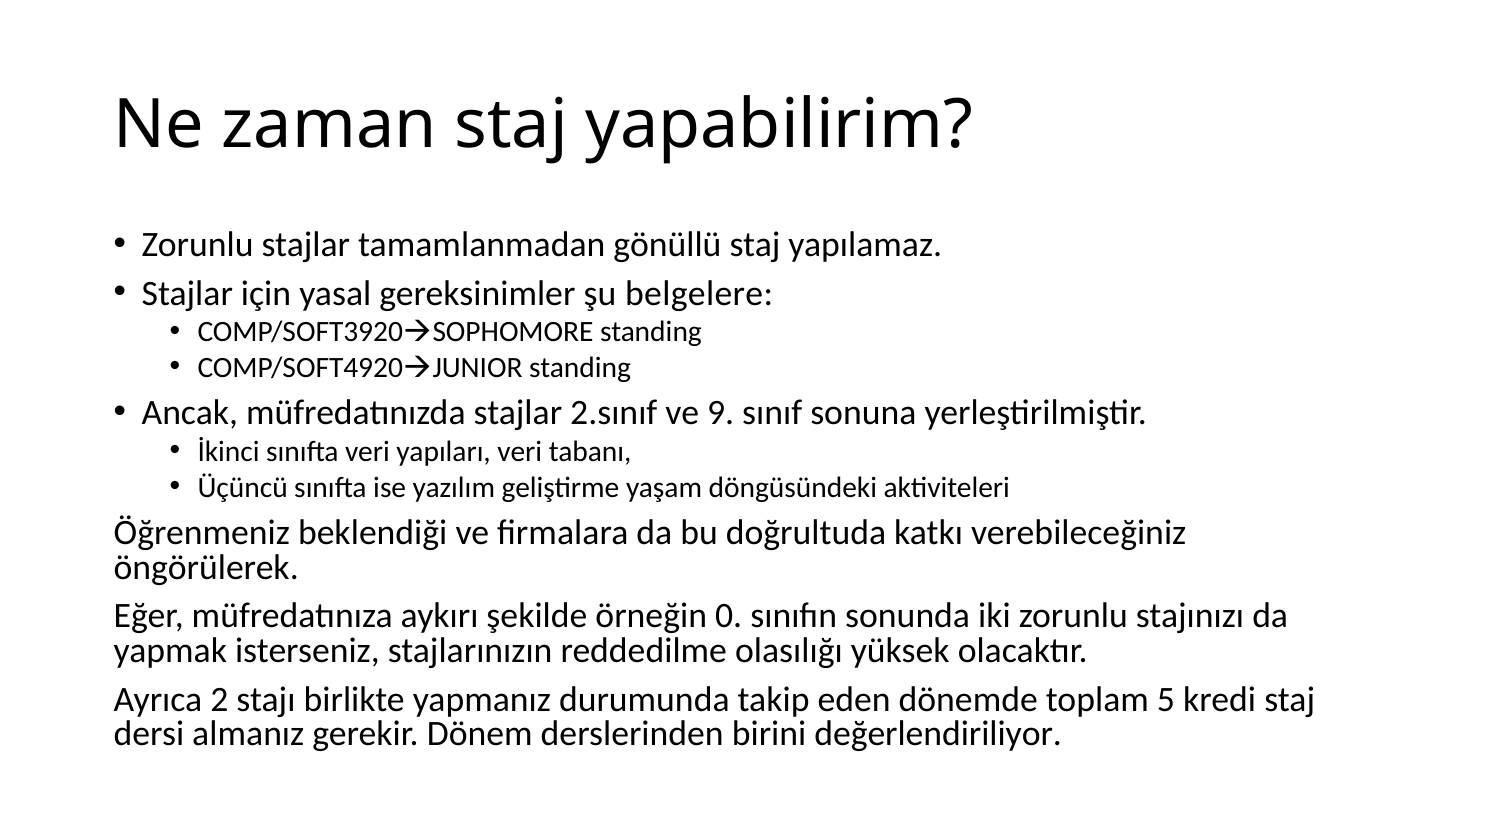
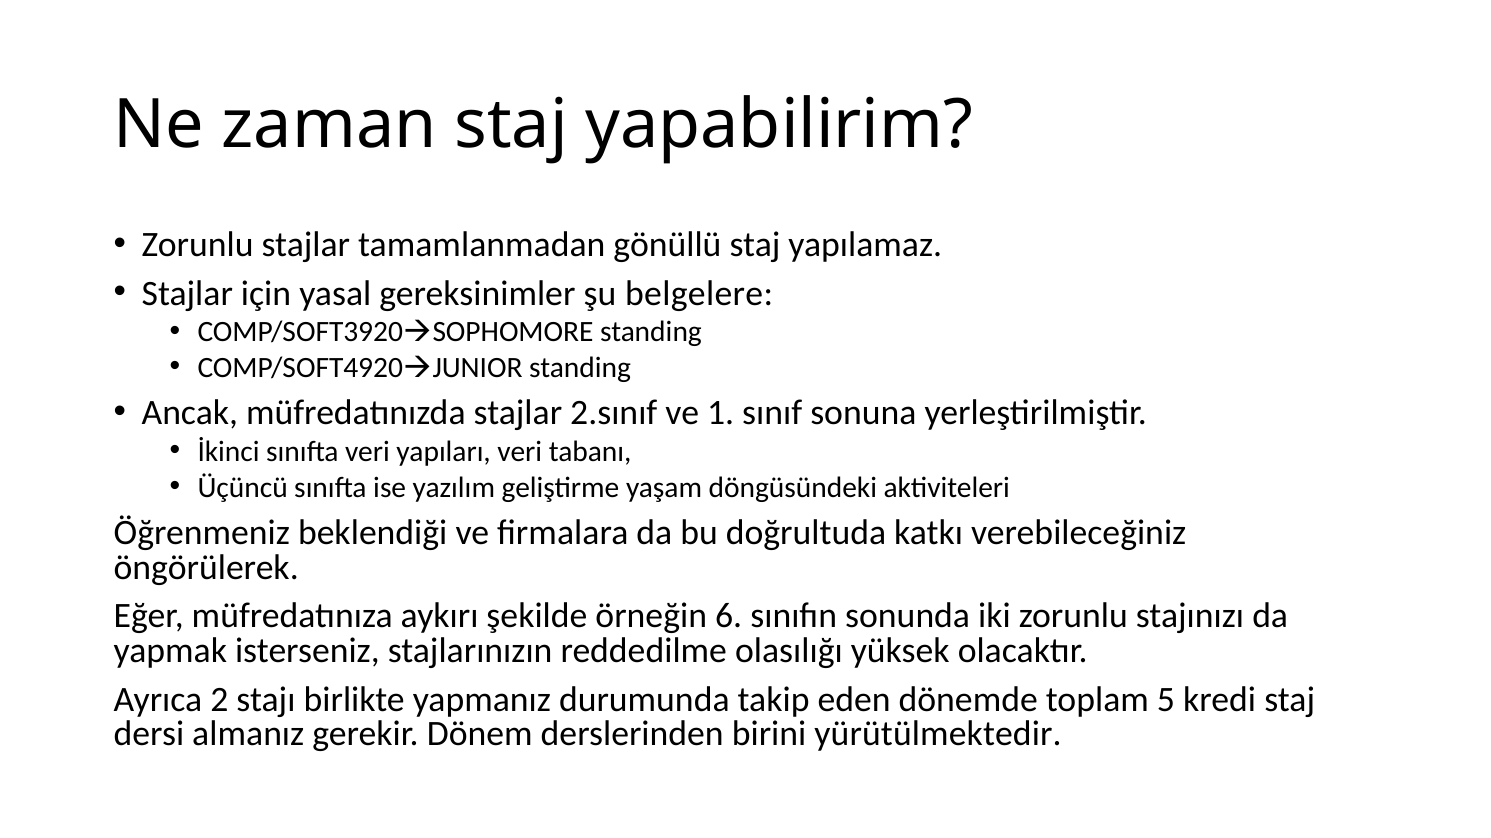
9: 9 -> 1 (721, 413)
0: 0 -> 6 (729, 617)
değerlendiriliyor: değerlendiriliyor -> yürütülmektedir (938, 735)
